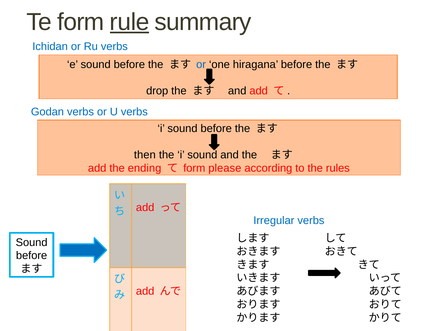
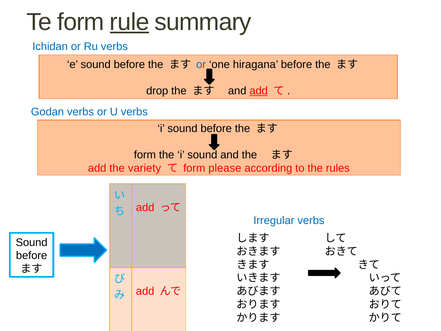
add underline: none -> present (259, 91)
then: then -> form (145, 155)
ending: ending -> variety (145, 168)
